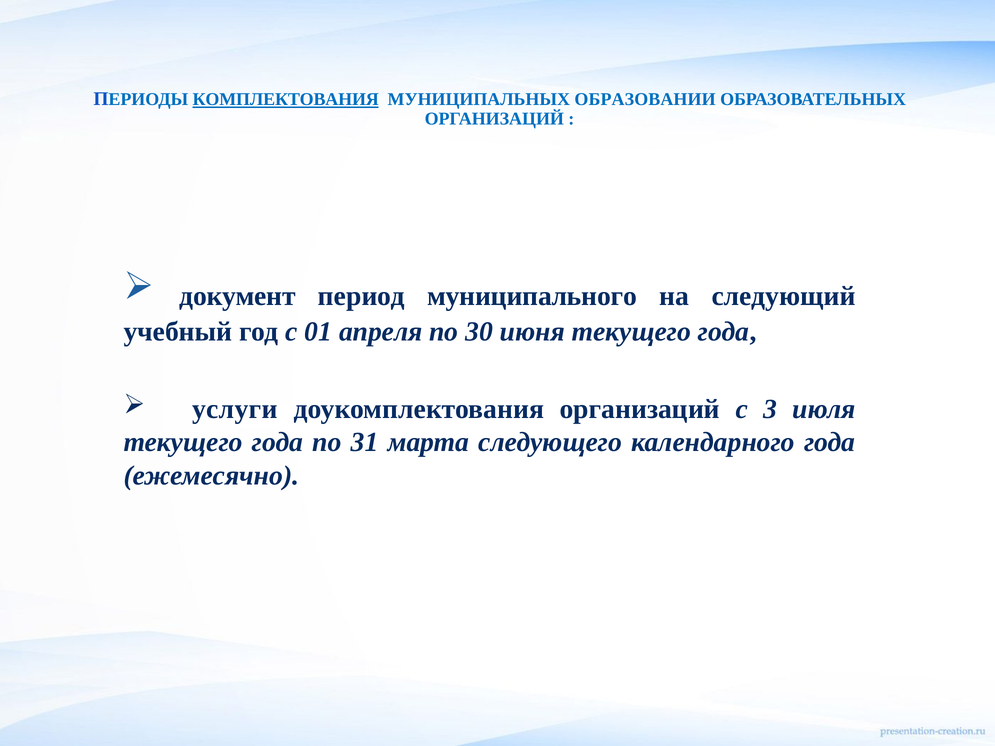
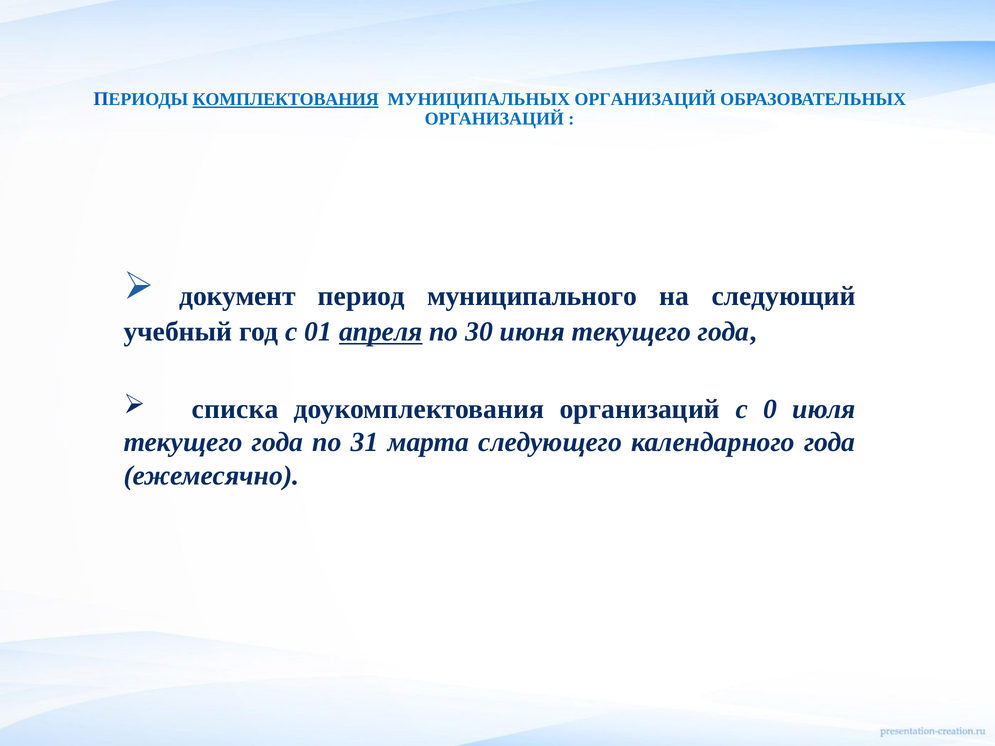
МУНИЦИПАЛЬНЫХ ОБРАЗОВАНИИ: ОБРАЗОВАНИИ -> ОРГАНИЗАЦИЙ (645, 100)
апреля underline: none -> present (381, 332)
услуги: услуги -> списка (235, 409)
3: 3 -> 0 (770, 409)
